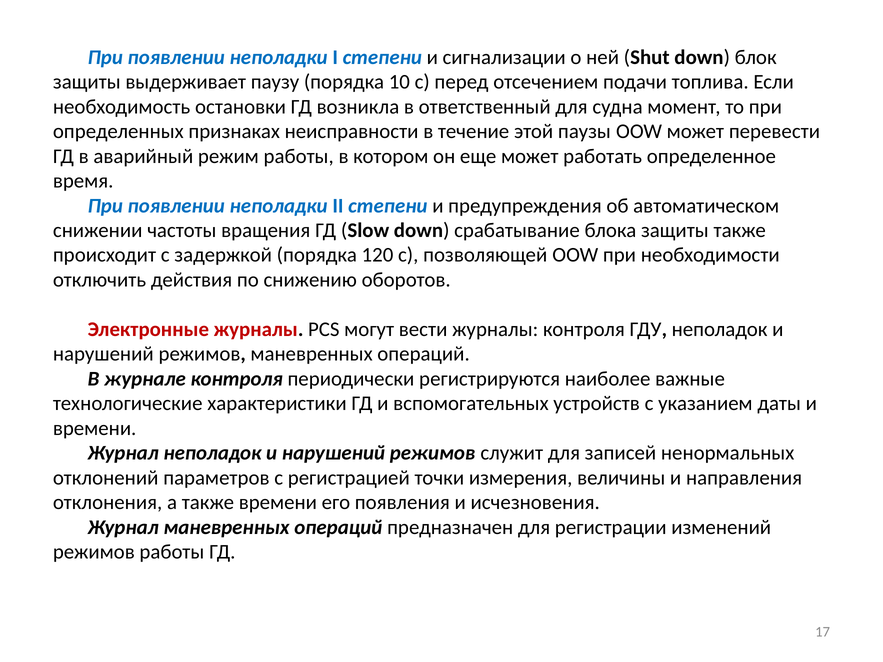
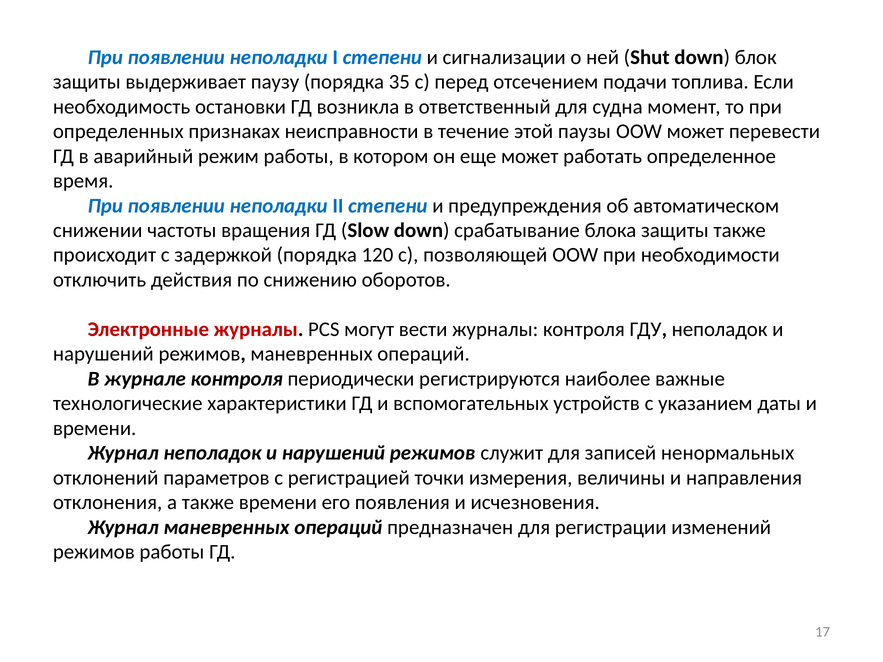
10: 10 -> 35 (399, 82)
